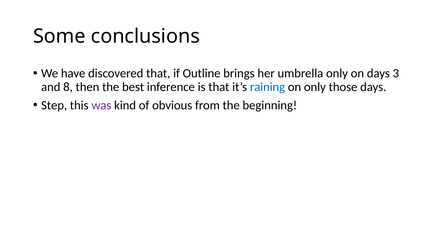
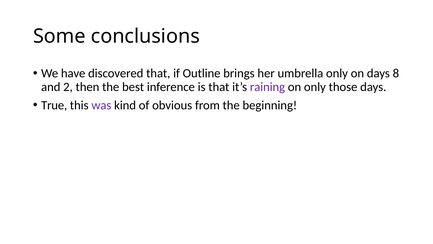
3: 3 -> 8 (396, 73)
8: 8 -> 2 (68, 87)
raining colour: blue -> purple (267, 87)
Step: Step -> True (54, 105)
